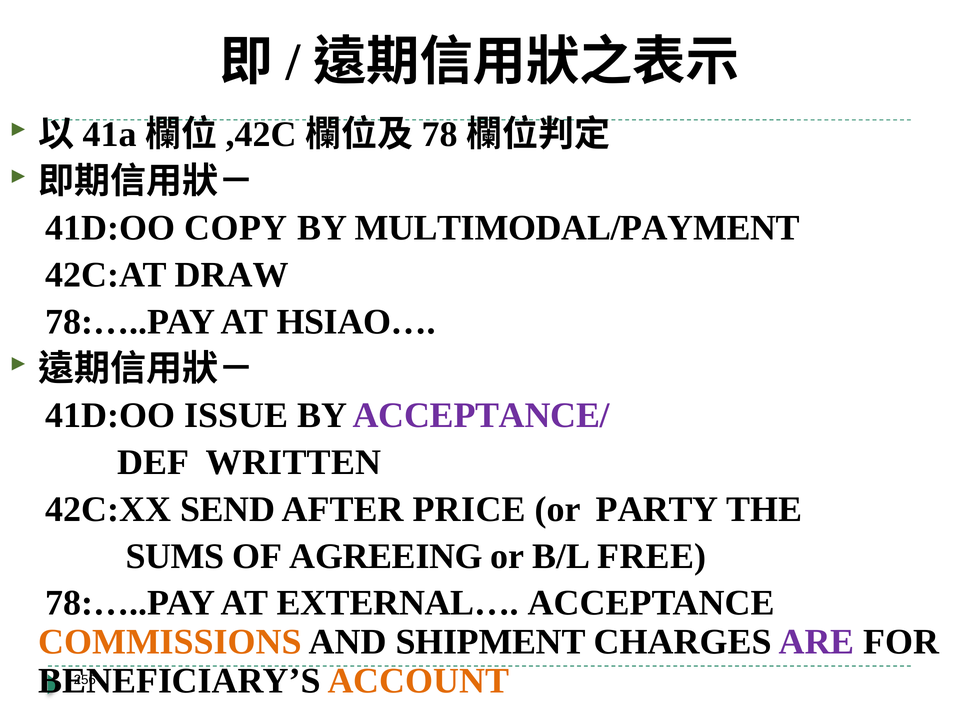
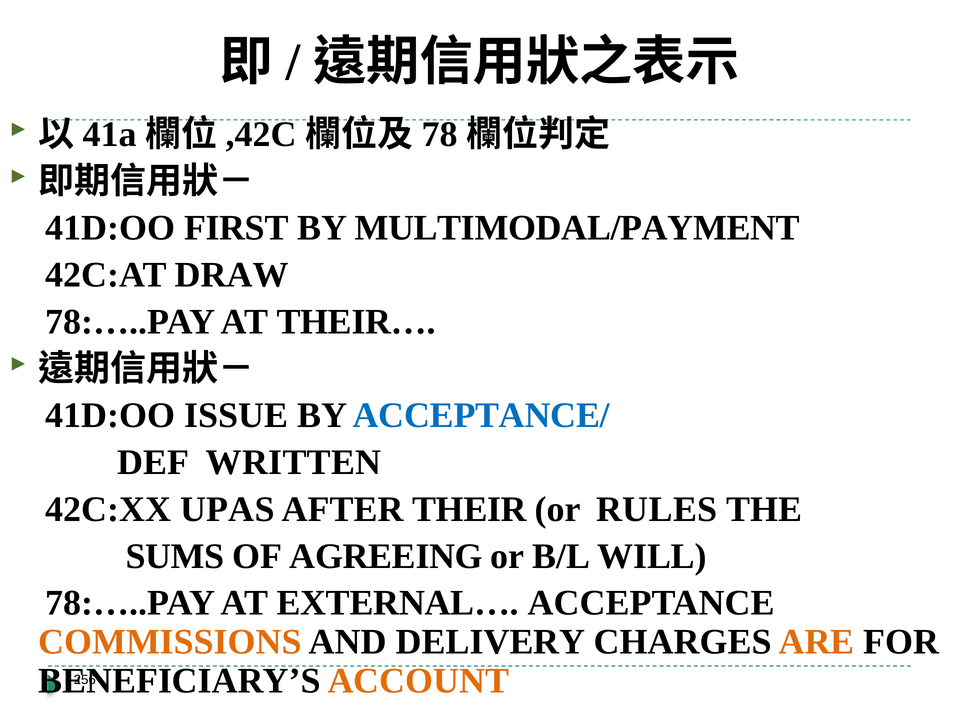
COPY: COPY -> FIRST (236, 228)
HSIAO…: HSIAO… -> THEIR… (356, 322)
ACCEPTANCE/ colour: purple -> blue (481, 416)
SEND: SEND -> UPAS (227, 509)
PRICE: PRICE -> THEIR (470, 509)
PARTY: PARTY -> RULES (657, 509)
FREE: FREE -> WILL (652, 556)
SHIPMENT: SHIPMENT -> DELIVERY (491, 642)
ARE colour: purple -> orange (817, 642)
